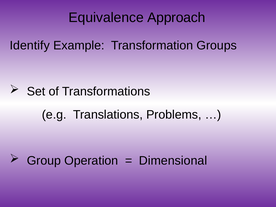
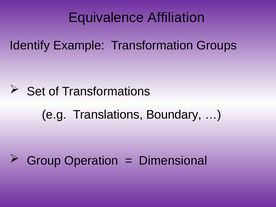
Approach: Approach -> Affiliation (176, 18)
Problems: Problems -> Boundary (174, 115)
